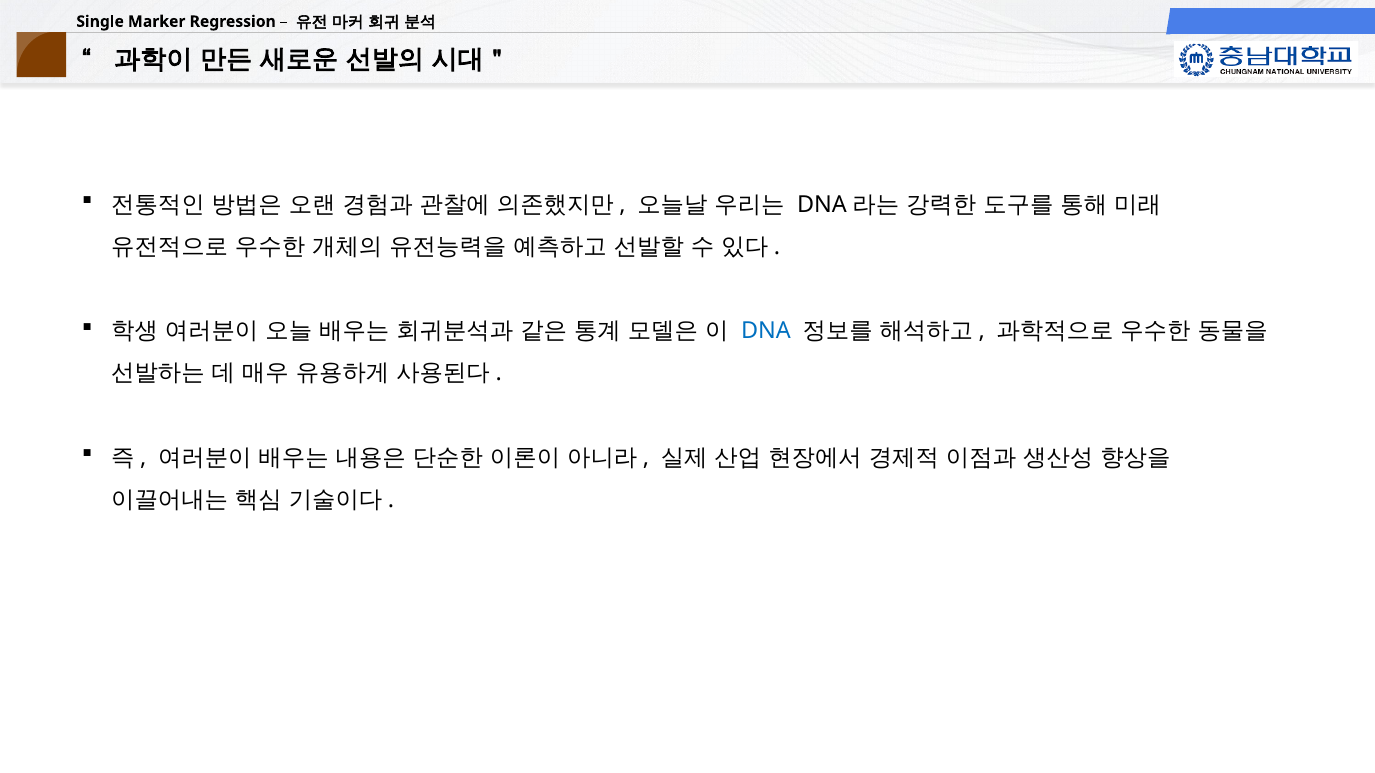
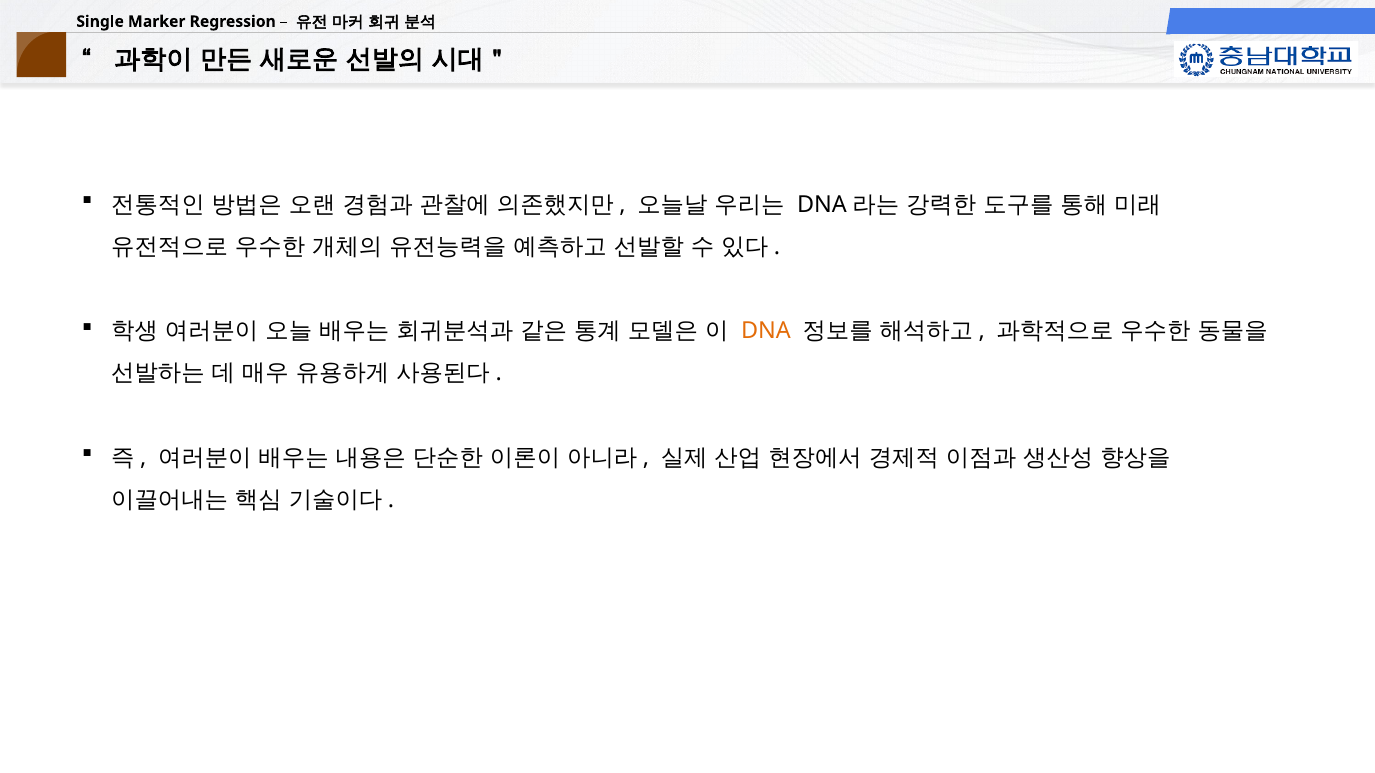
DNA colour: blue -> orange (766, 331)
